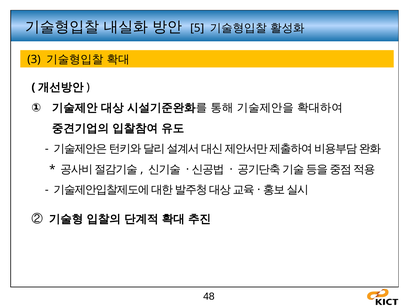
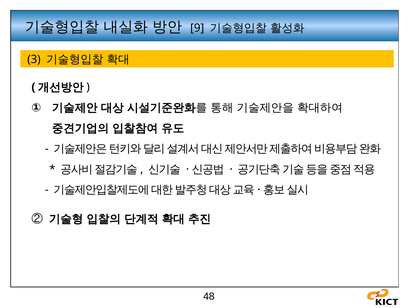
5: 5 -> 9 (197, 28)
